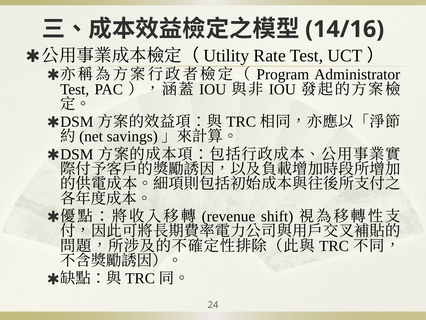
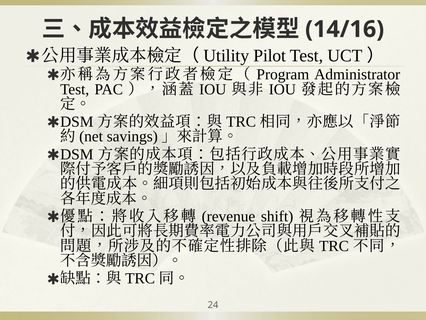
Rate: Rate -> Pilot (270, 55)
